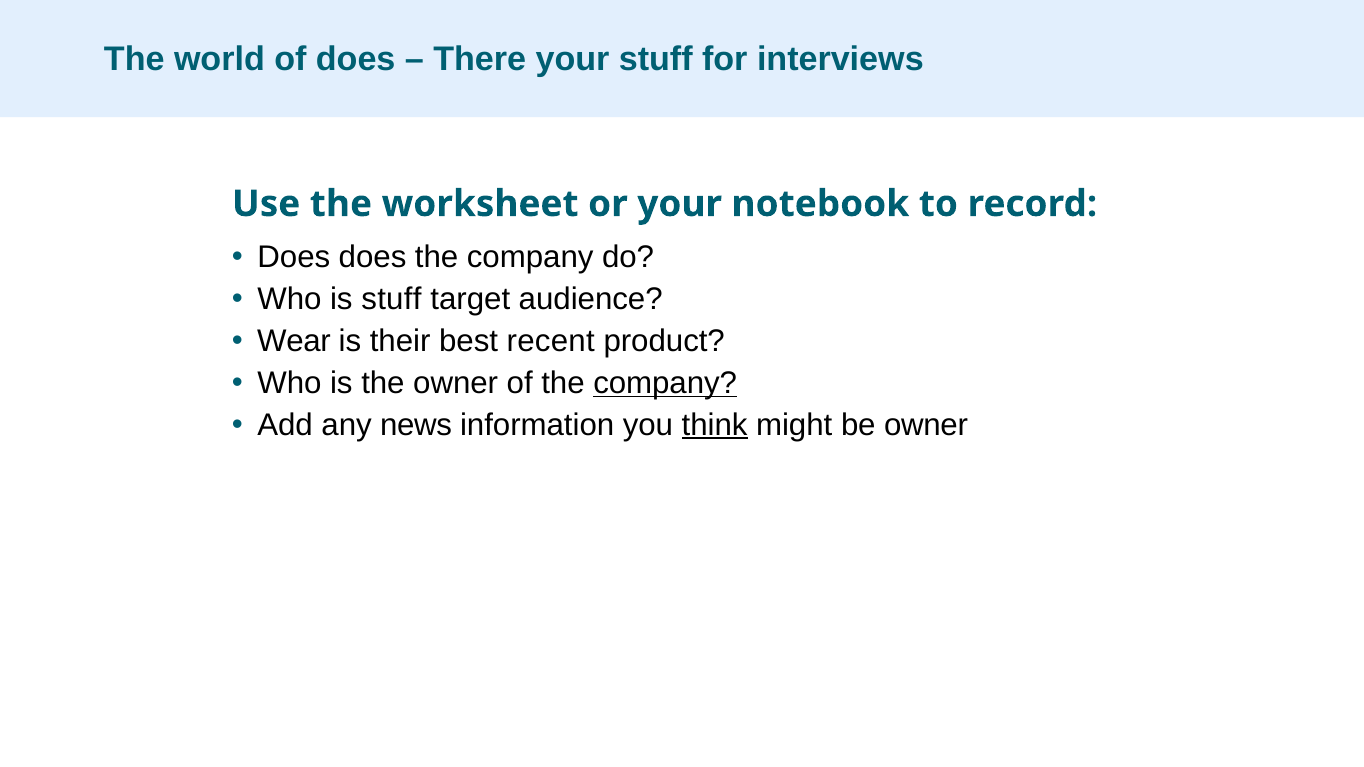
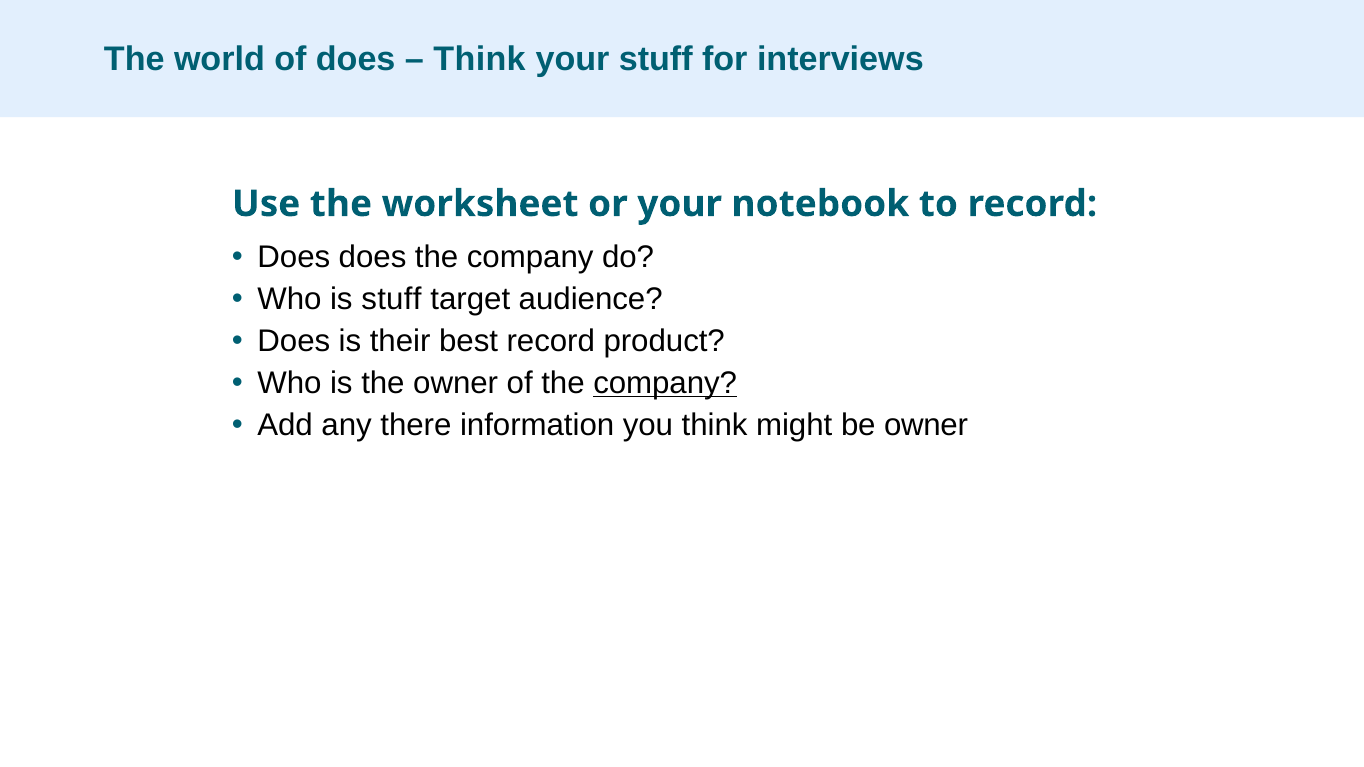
There: There -> Think (480, 59)
Wear: Wear -> Does (294, 341)
best recent: recent -> record (551, 341)
news: news -> there (416, 425)
think underline: present -> none (715, 425)
